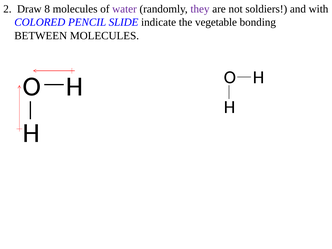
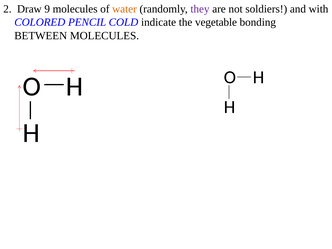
8: 8 -> 9 (47, 9)
water colour: purple -> orange (125, 9)
SLIDE: SLIDE -> COLD (123, 22)
